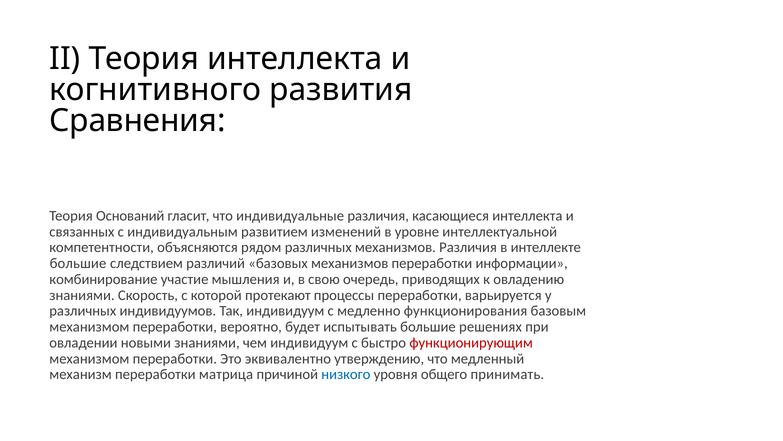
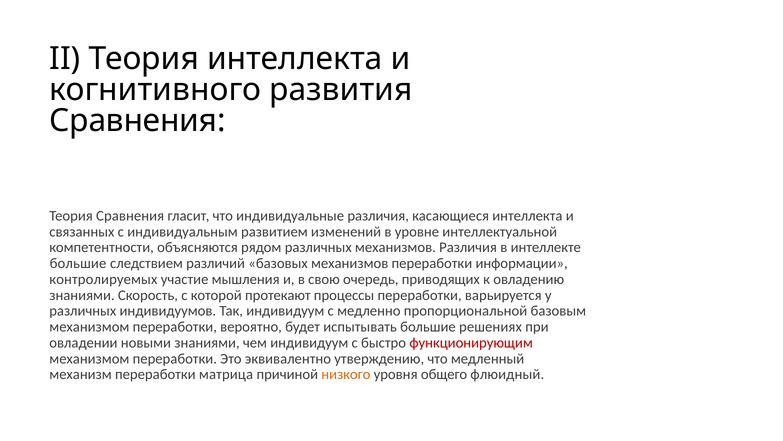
Теория Оснований: Оснований -> Сравнения (130, 216)
комбинирование: комбинирование -> контролируемых (103, 279)
функционирования: функционирования -> пропорциональной (466, 311)
низкого colour: blue -> orange (346, 374)
принимать: принимать -> флюидный (507, 374)
